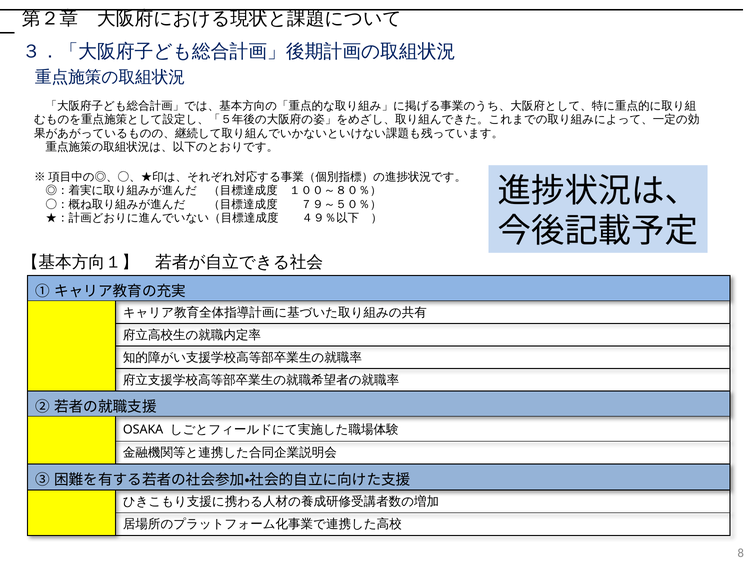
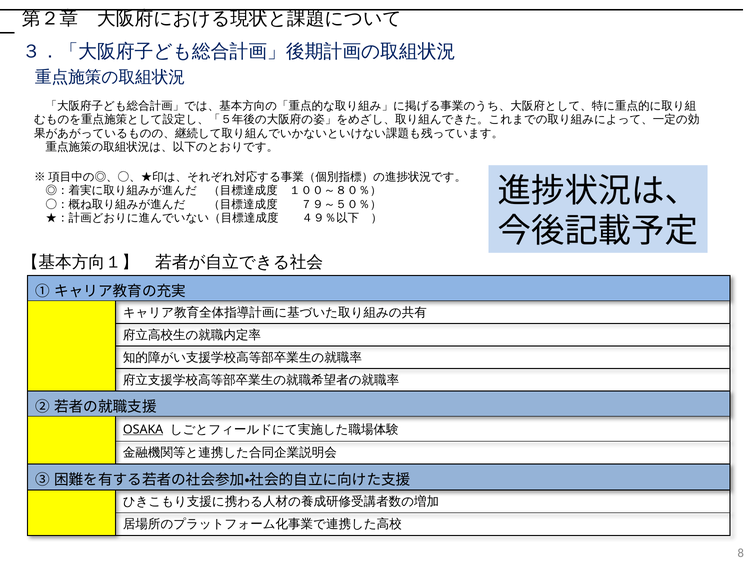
OSAKA underline: none -> present (143, 429)
